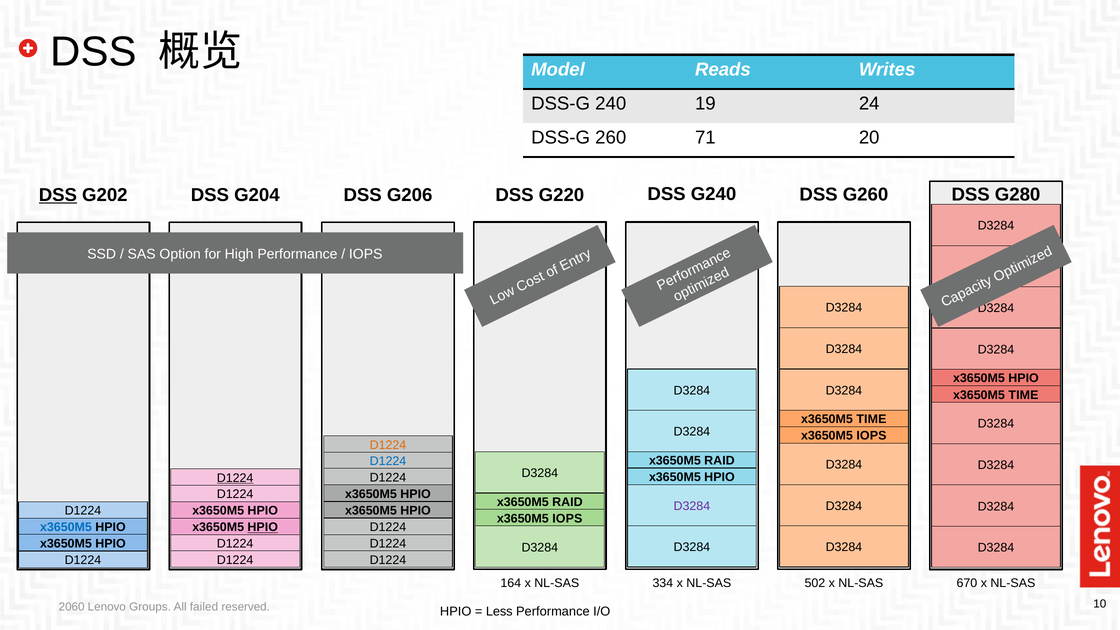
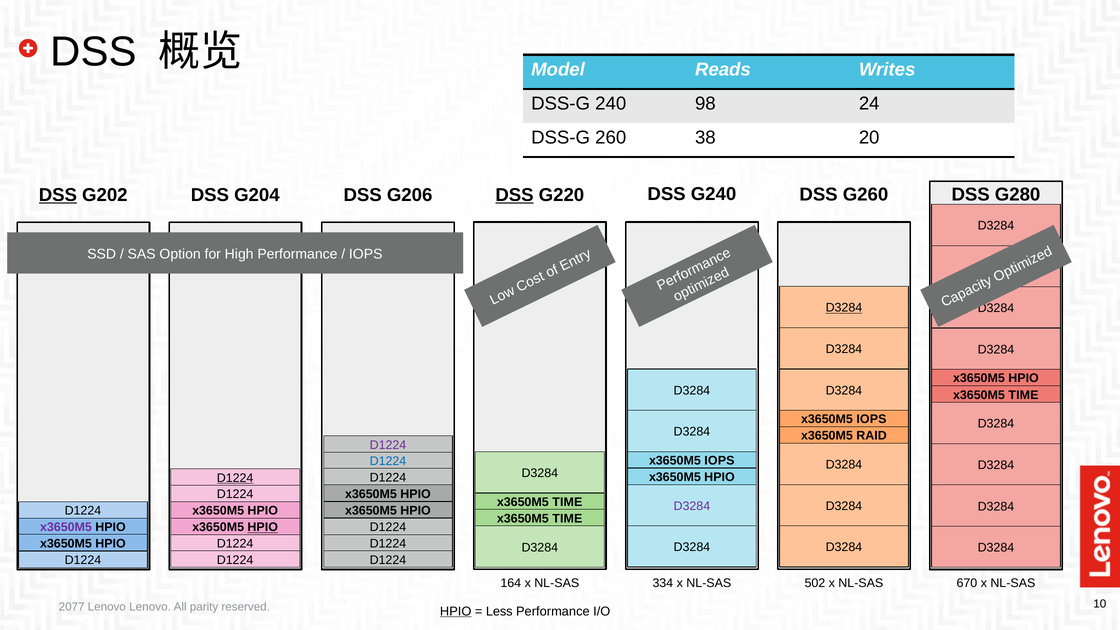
19: 19 -> 98 (705, 104)
71: 71 -> 38 (705, 138)
DSS underline: none -> present (515, 195)
D3284 underline: none -> present (844, 308)
TIME: TIME -> IOPS (871, 419)
IOPS: IOPS -> RAID (872, 436)
D1224 colour: orange -> purple (388, 445)
RAID: RAID -> IOPS (719, 461)
RAID: RAID -> TIME (567, 502)
IOPS: IOPS -> TIME (567, 519)
x3650M5 colour: blue -> purple (66, 527)
2060: 2060 -> 2077 (72, 607)
Lenovo Groups: Groups -> Lenovo (150, 607)
failed: failed -> parity (204, 607)
HPIO underline: none -> present (456, 611)
